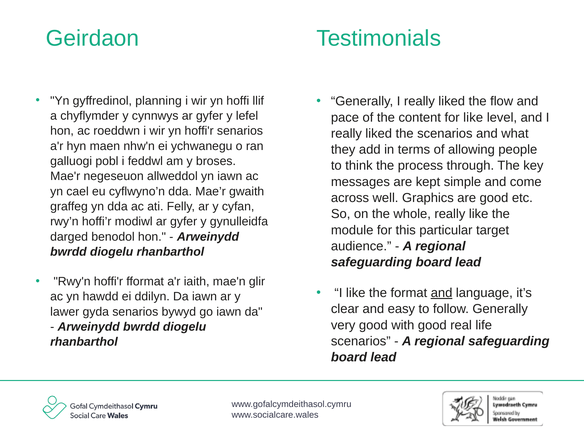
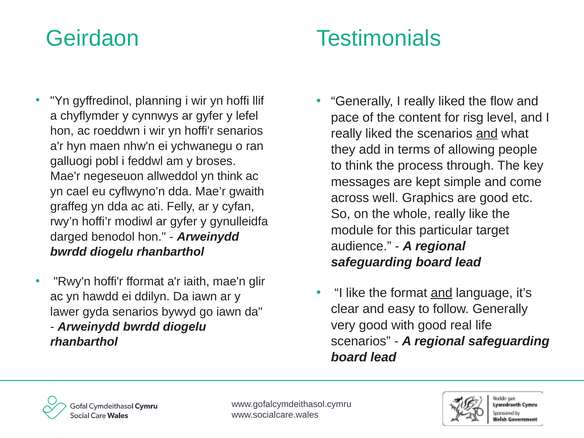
for like: like -> risg (473, 117)
and underline: none -> present (487, 134)
yn iawn: iawn -> think (230, 176)
